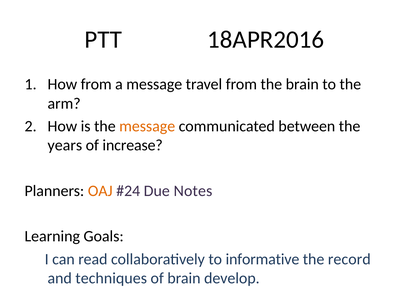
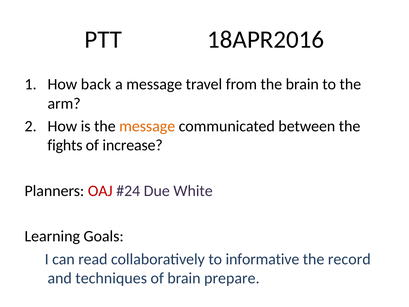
How from: from -> back (96, 84)
years: years -> fights (65, 145)
OAJ colour: orange -> red (100, 191)
Notes: Notes -> White (193, 191)
develop: develop -> prepare (232, 278)
